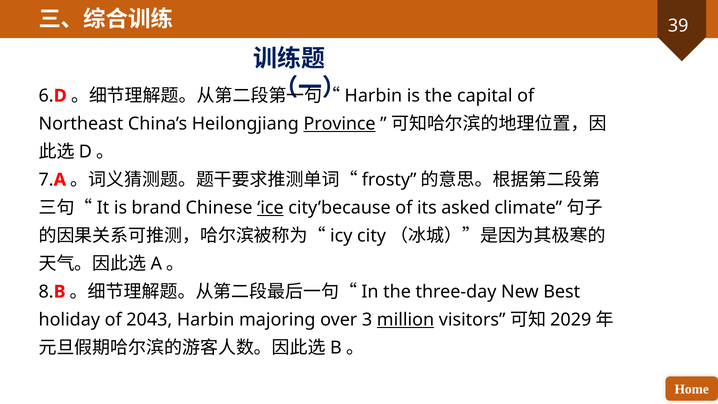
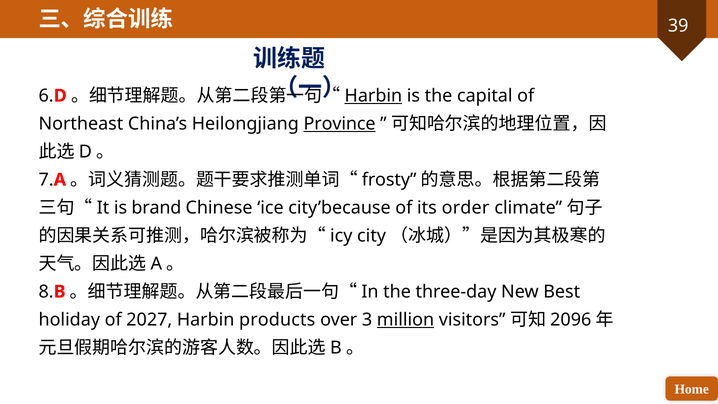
Harbin underline: none -> present (373, 96)
ice underline: present -> none (270, 208)
asked: asked -> order (466, 208)
2043: 2043 -> 2027 (149, 320)
majoring: majoring -> products (277, 320)
2029: 2029 -> 2096 (571, 320)
